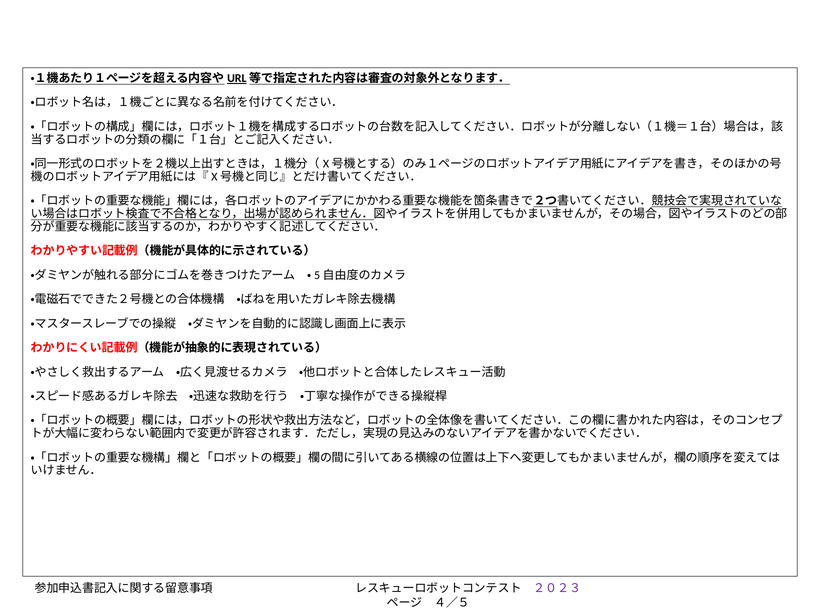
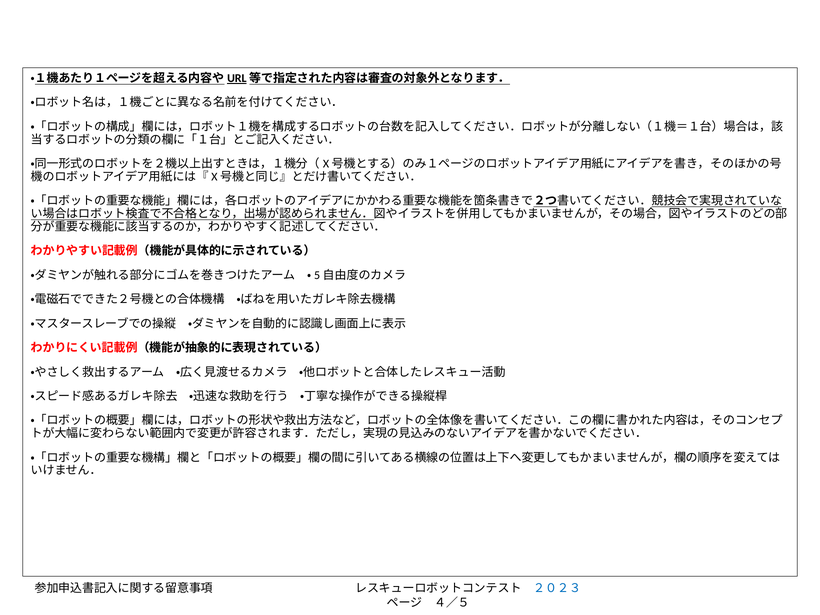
２０２３ colour: purple -> blue (557, 588)
